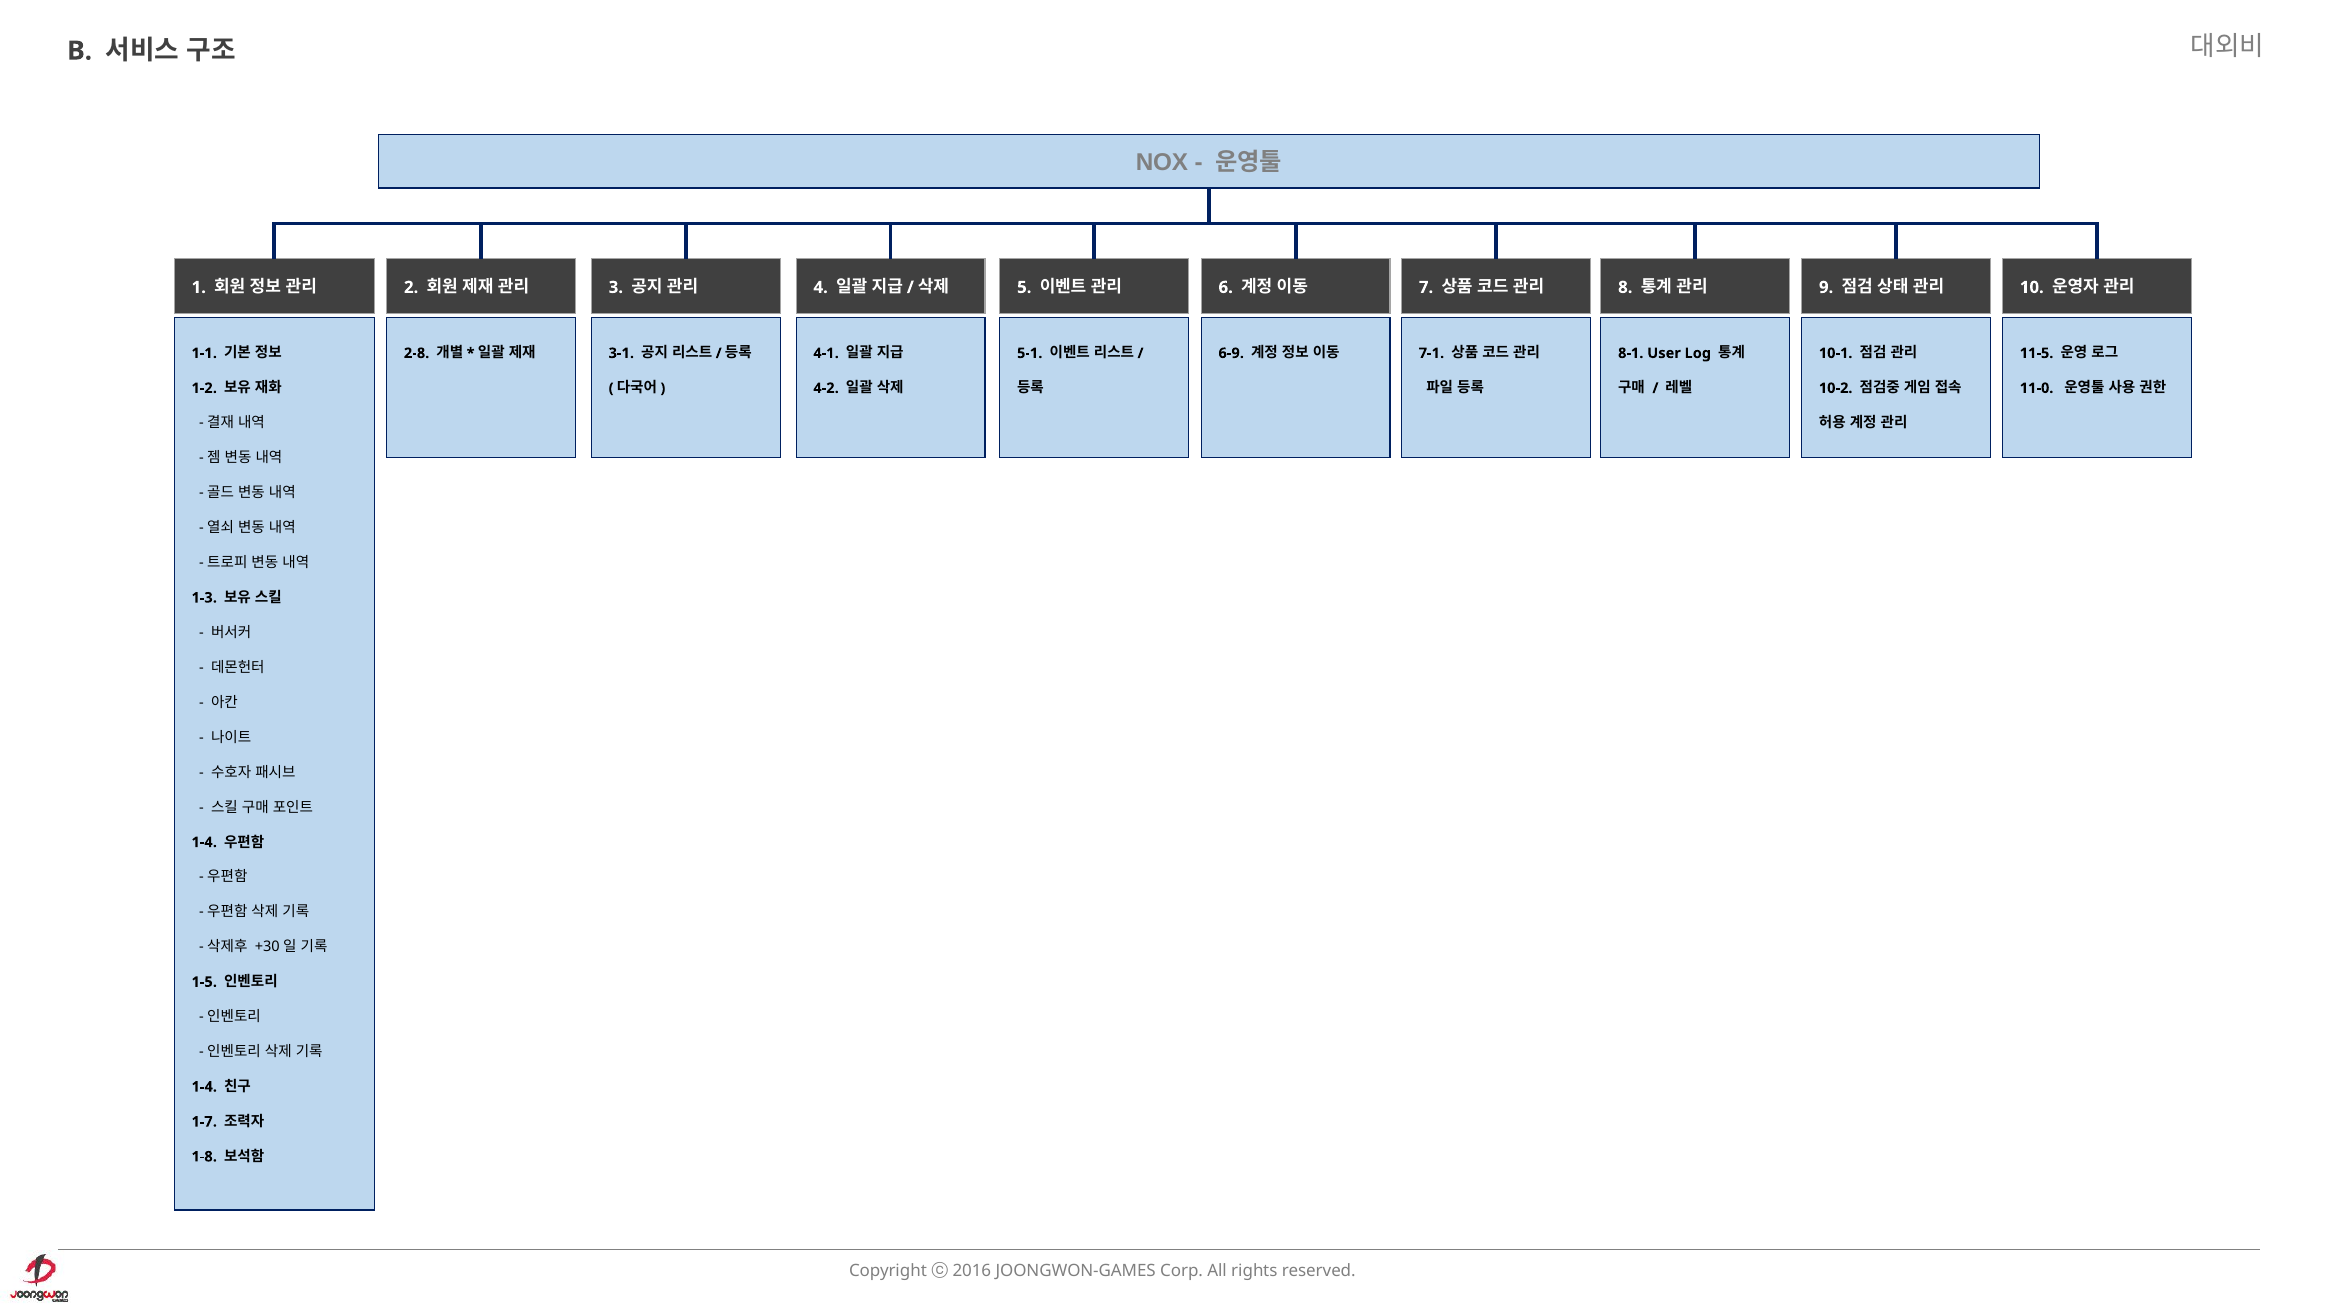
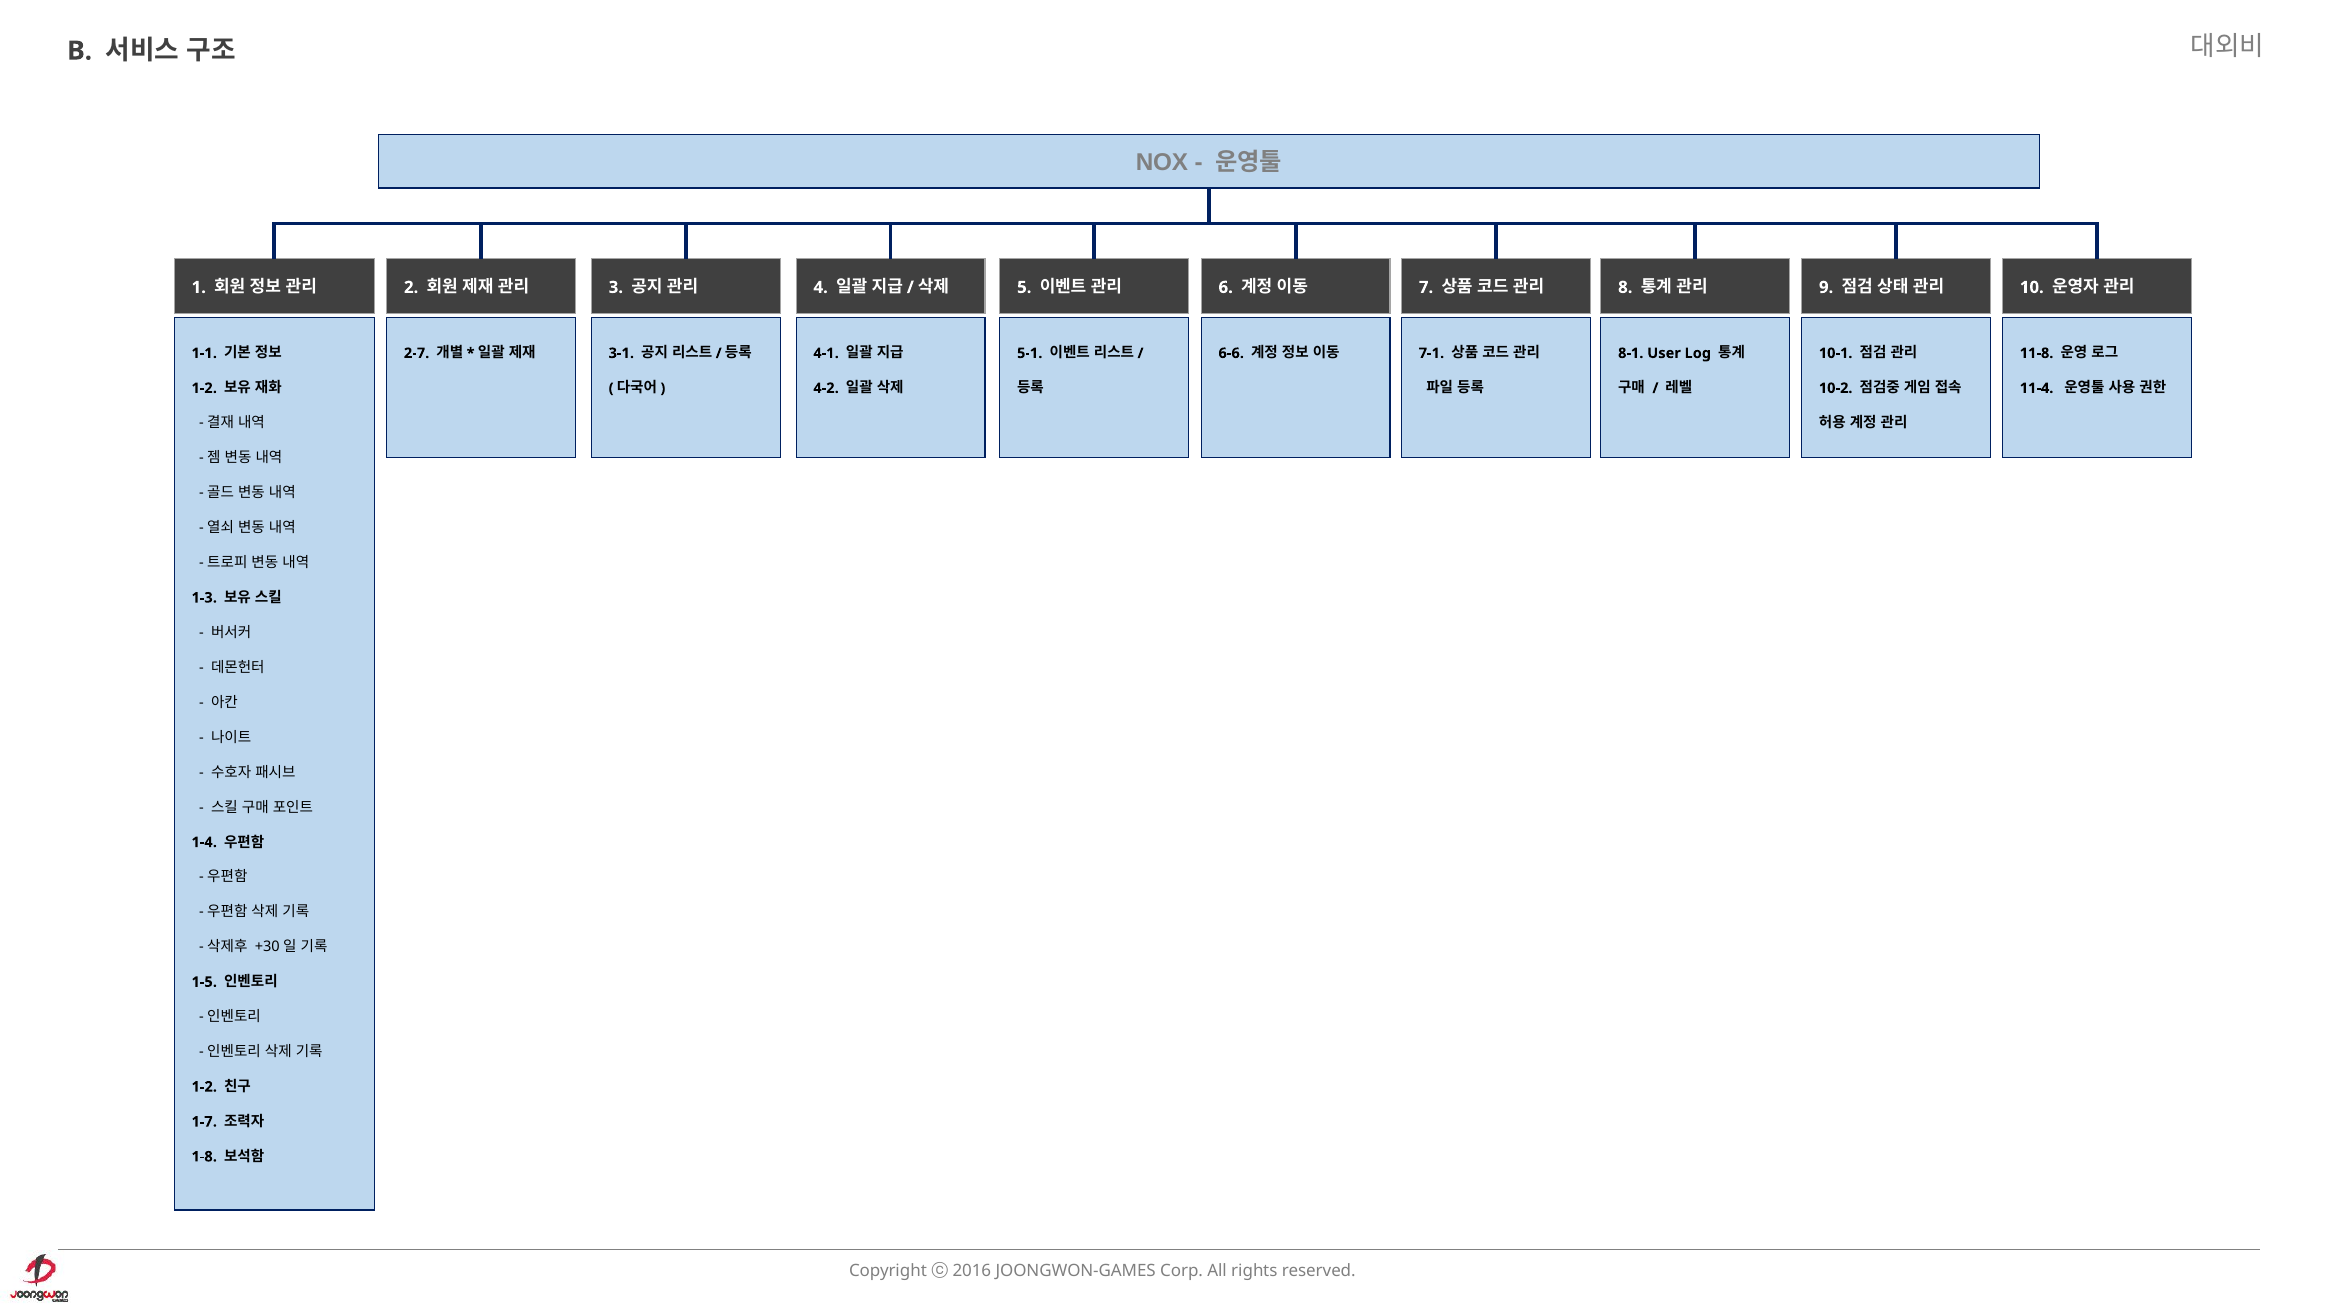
2-8: 2-8 -> 2-7 (417, 353)
6-9: 6-9 -> 6-6 (1231, 353)
11-5: 11-5 -> 11-8 (2037, 353)
11-0: 11-0 -> 11-4 (2037, 388)
1-4: 1-4 -> 1-2 (204, 1087)
